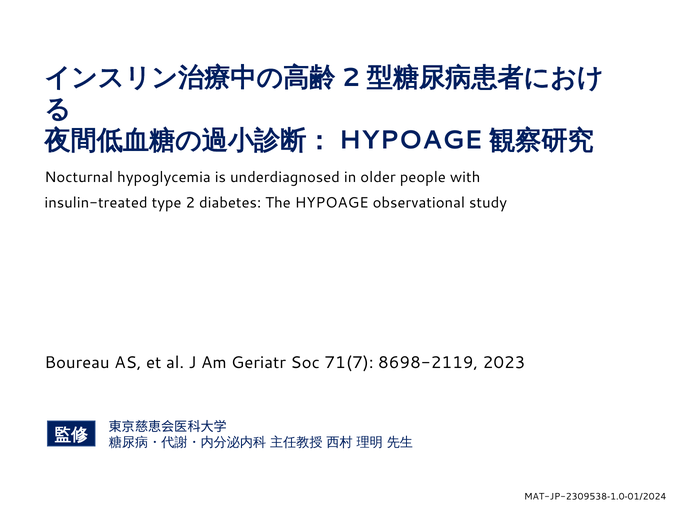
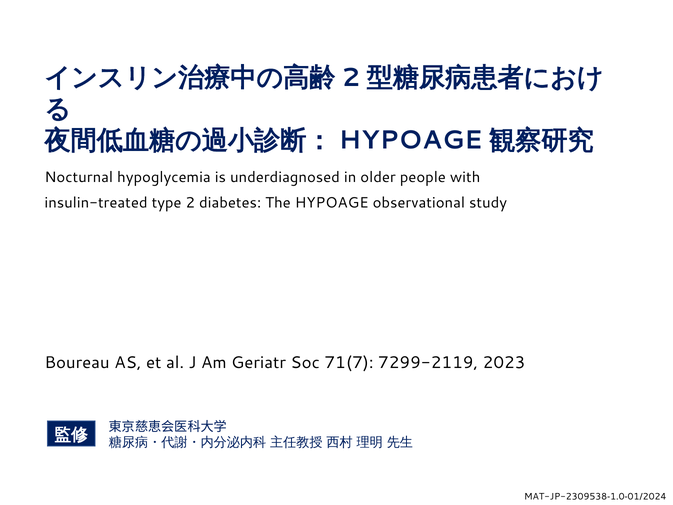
8698-2119: 8698-2119 -> 7299-2119 (428, 362)
